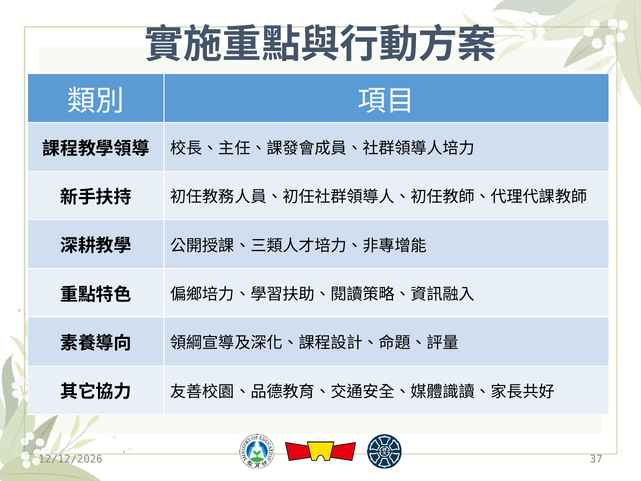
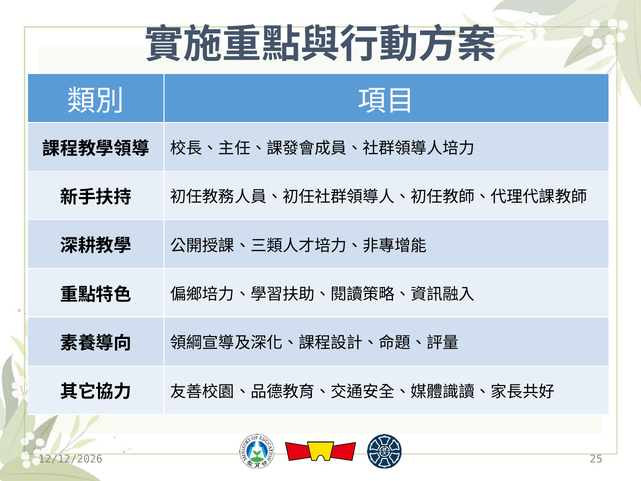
37: 37 -> 25 (596, 459)
